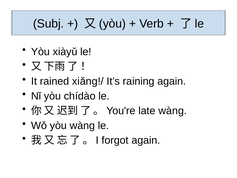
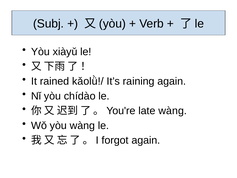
xiǎng!/: xiǎng!/ -> kǎolǜ!/ (88, 81)
